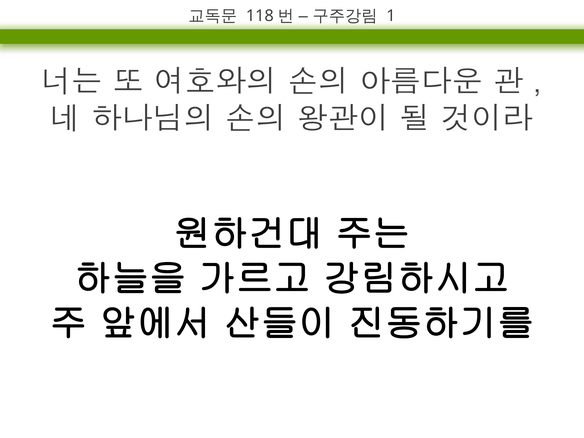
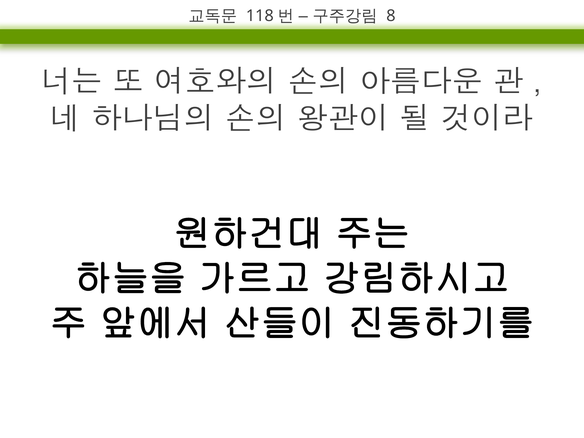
1: 1 -> 8 (391, 16)
